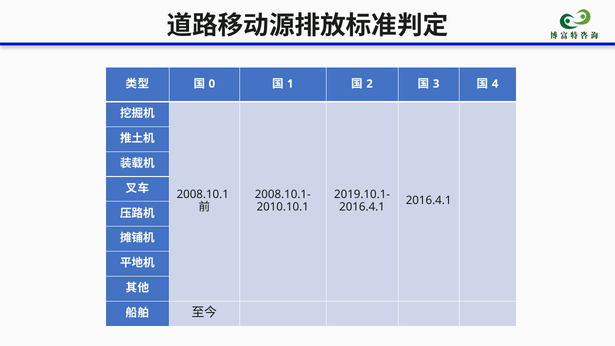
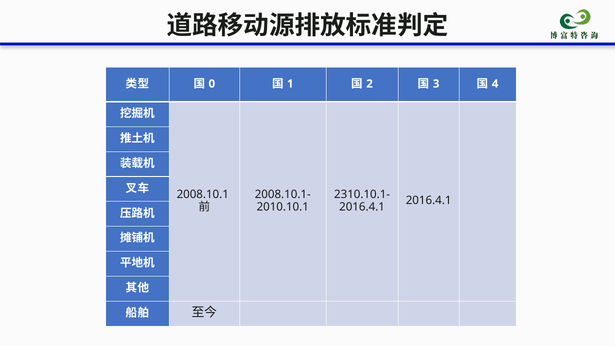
2019.10.1-: 2019.10.1- -> 2310.10.1- (362, 194)
